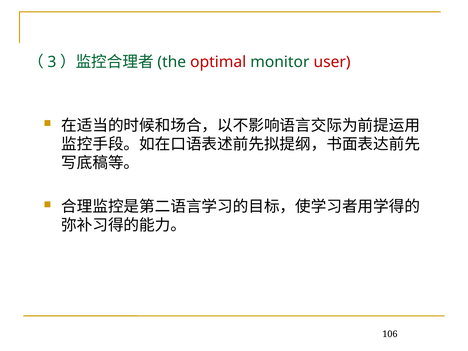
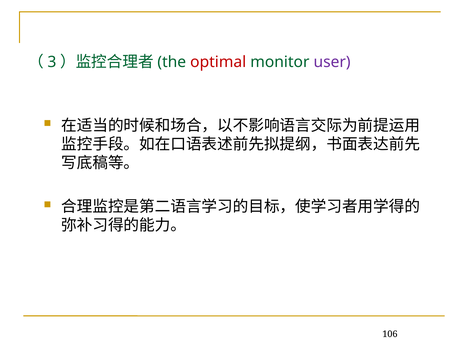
user colour: red -> purple (332, 62)
